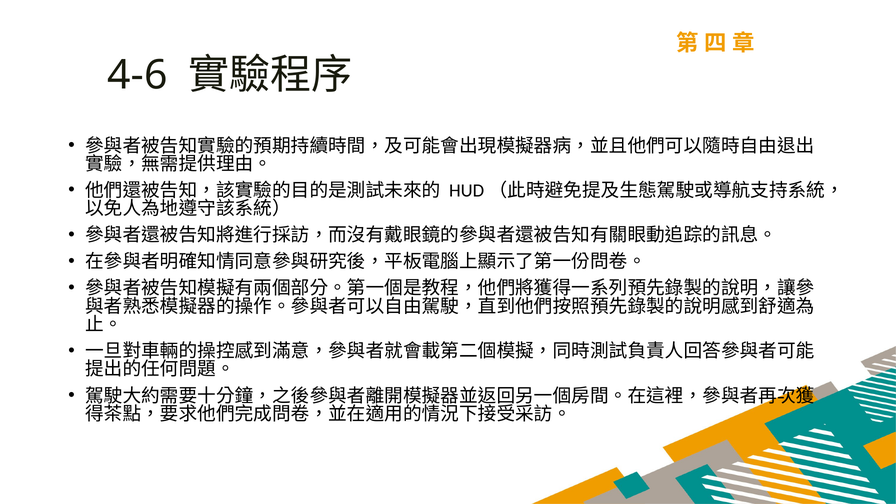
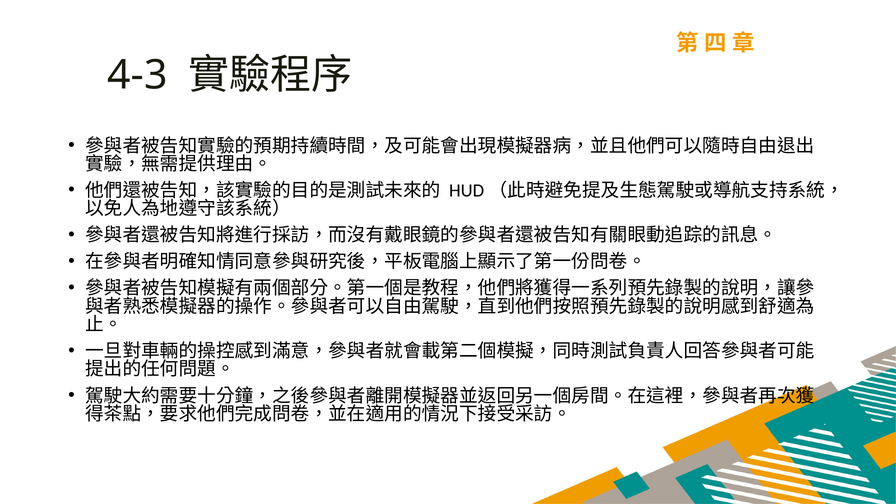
4-6: 4-6 -> 4-3 (138, 75)
